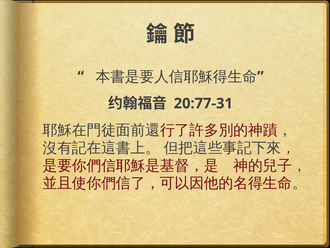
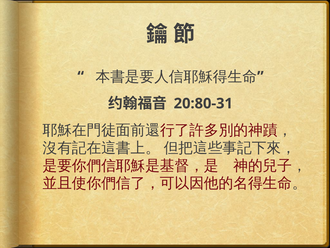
20:77-31: 20:77-31 -> 20:80-31 (203, 103)
